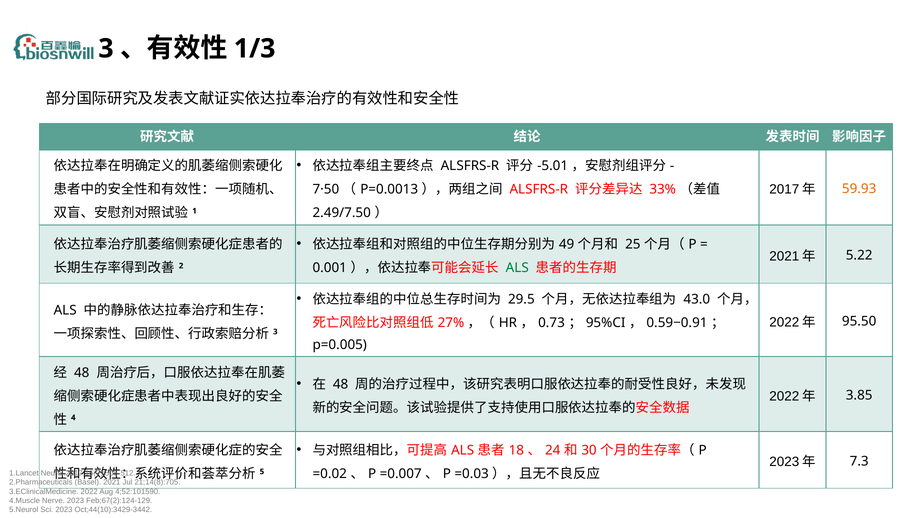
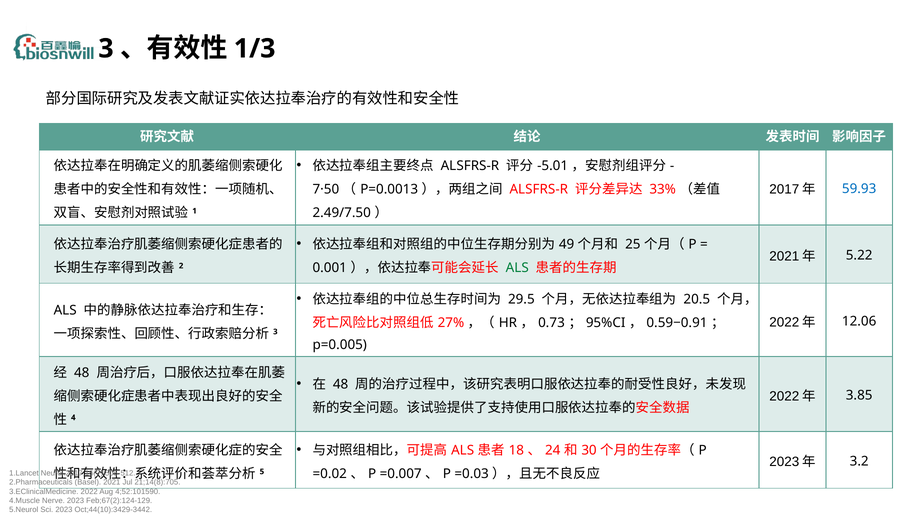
59.93 colour: orange -> blue (859, 189)
43.0: 43.0 -> 20.5 (697, 299)
95.50: 95.50 -> 12.06 (859, 321)
7.3: 7.3 -> 3.2 (859, 461)
